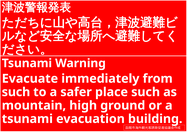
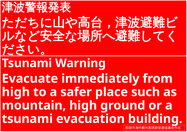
such: such -> high (16, 92)
